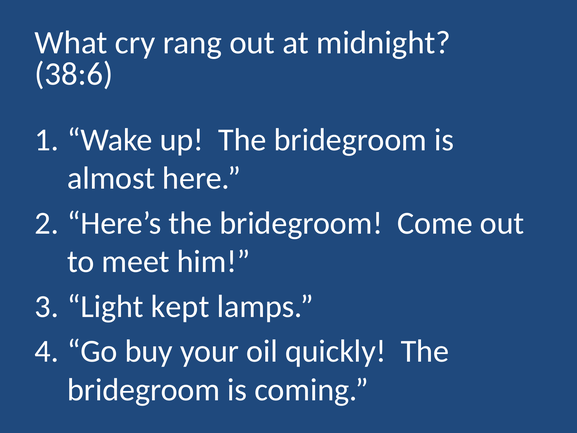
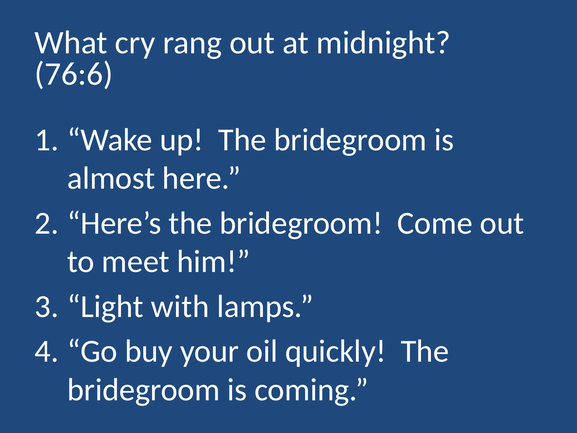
38:6: 38:6 -> 76:6 (74, 74)
kept: kept -> with (180, 306)
